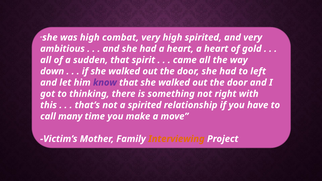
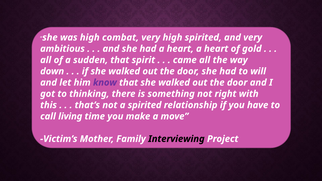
left: left -> will (258, 71)
many: many -> living (70, 116)
Interviewing colour: orange -> black (176, 139)
